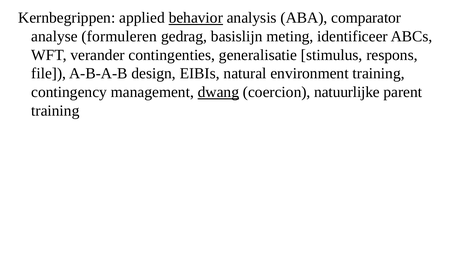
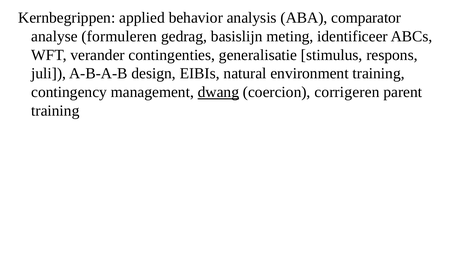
behavior underline: present -> none (196, 18)
file: file -> juli (49, 74)
natuurlijke: natuurlijke -> corrigeren (347, 92)
